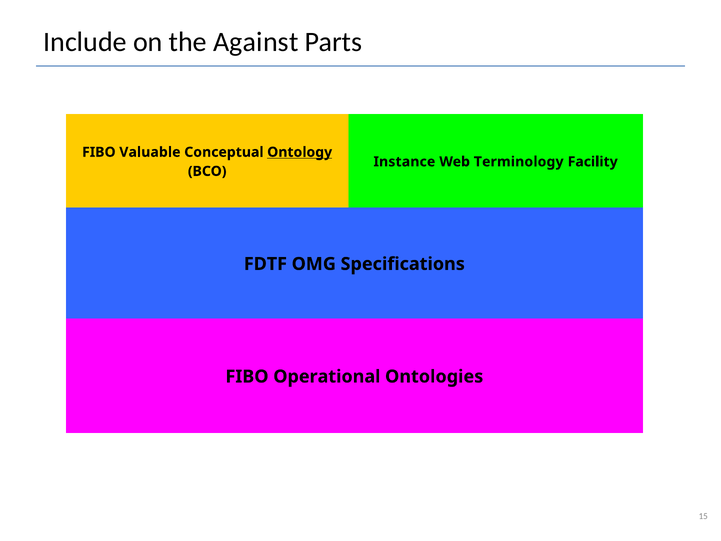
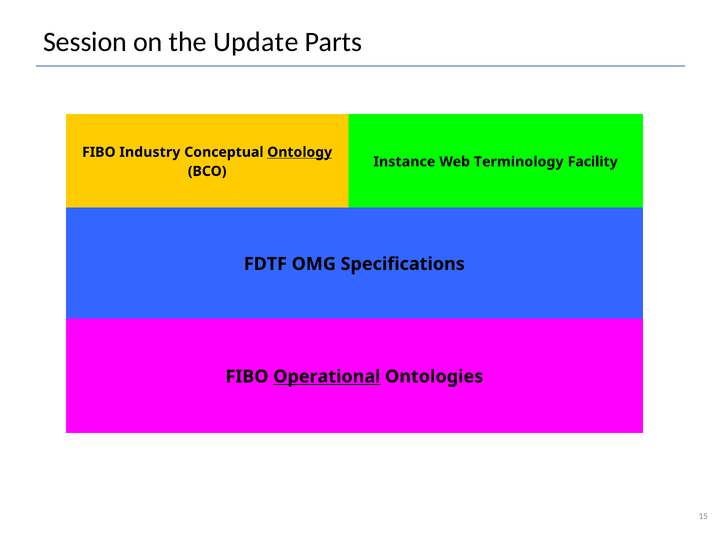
Include: Include -> Session (85, 42)
Against: Against -> Update (256, 42)
Valuable: Valuable -> Industry (150, 152)
Operational underline: none -> present (327, 376)
